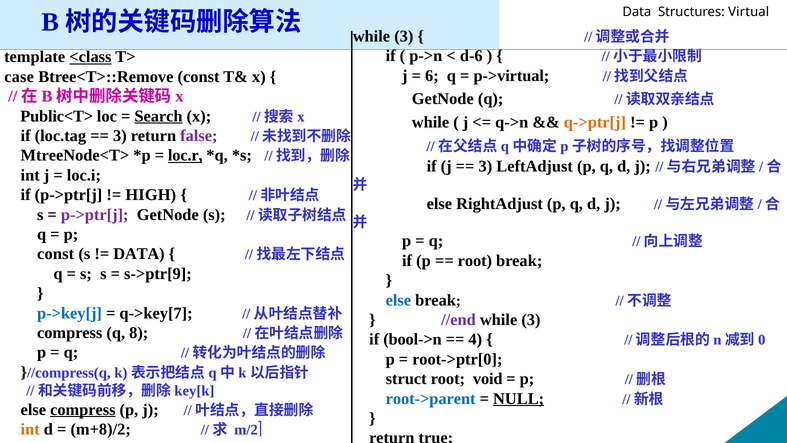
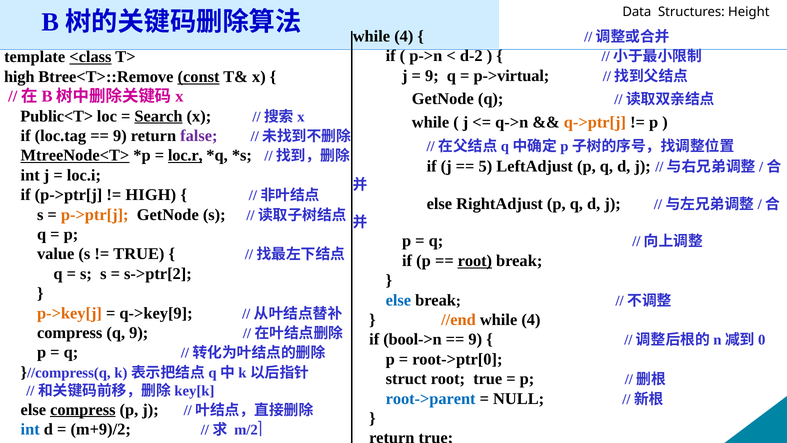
Virtual: Virtual -> Height (749, 12)
3: 3 -> 4 (404, 36)
d-6: d-6 -> d-2 (471, 56)
6: 6 -> 9 (432, 76)
case: case -> high (19, 77)
const underline: none -> present (199, 77)
3: 3 -> 9 (120, 136)
MtreeNode<T> underline: none -> present (75, 155)
3: 3 -> 5 (485, 166)
p->ptr[j colour: purple -> orange (95, 214)
const: const -> value (56, 254)
DATA: DATA -> TRUE (139, 254)
root underline: none -> present (475, 261)
s->ptr[9: s->ptr[9 -> s->ptr[2 (158, 274)
p->key[j colour: blue -> orange (69, 313)
q->key[7: q->key[7 -> q->key[9 (156, 313)
//end colour: purple -> orange (458, 320)
3: 3 -> 4 (531, 320)
q 8: 8 -> 9 (139, 333)
4: 4 -> 9 (475, 339)
root void: void -> true (488, 379)
NULL underline: present -> none (519, 398)
int colour: orange -> blue (30, 429)
m+8)/2: m+8)/2 -> m+9)/2 (101, 429)
